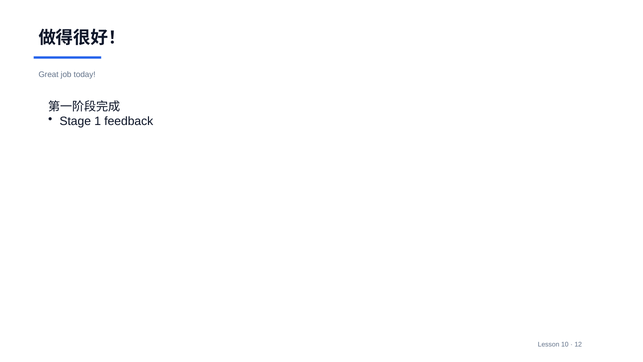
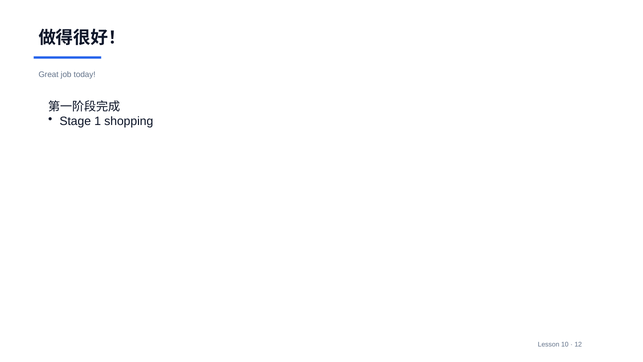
feedback: feedback -> shopping (129, 121)
